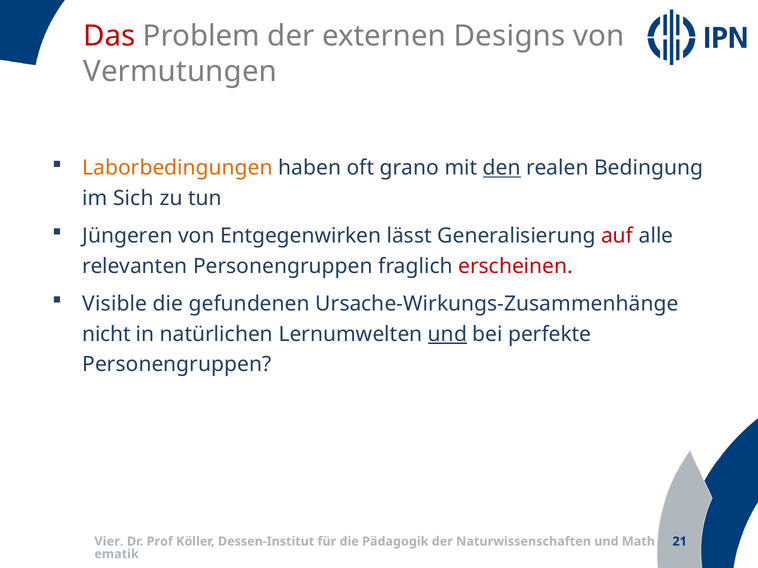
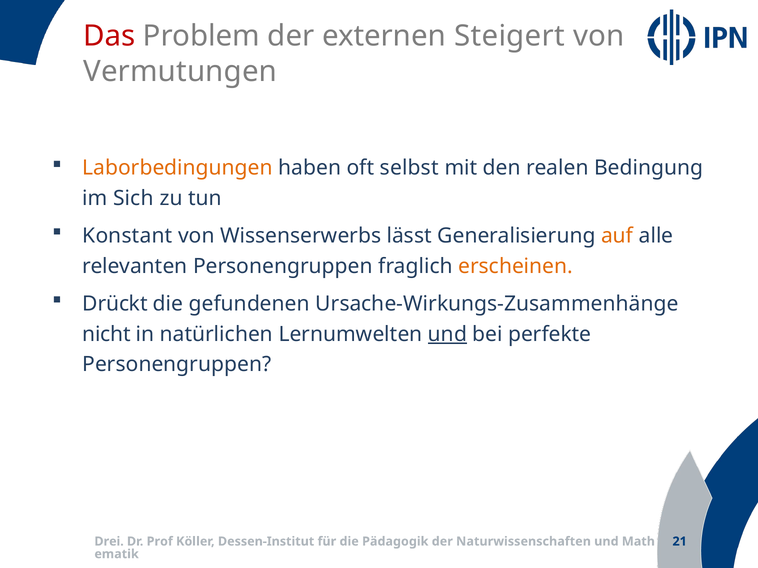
Designs: Designs -> Steigert (510, 36)
grano: grano -> selbst (409, 168)
den underline: present -> none (502, 168)
Jüngeren: Jüngeren -> Konstant (127, 236)
Entgegenwirken: Entgegenwirken -> Wissenserwerbs (301, 236)
auf colour: red -> orange (617, 236)
erscheinen colour: red -> orange (516, 266)
Visible: Visible -> Drückt (115, 304)
Vier: Vier -> Drei (109, 542)
